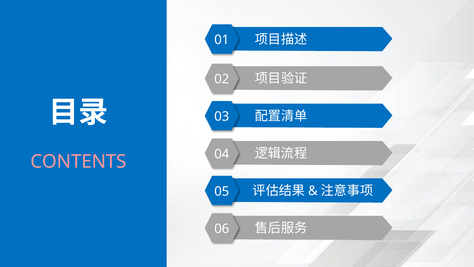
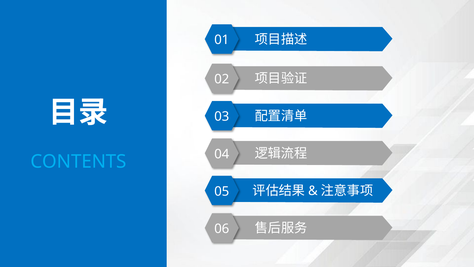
CONTENTS colour: pink -> light blue (79, 161)
